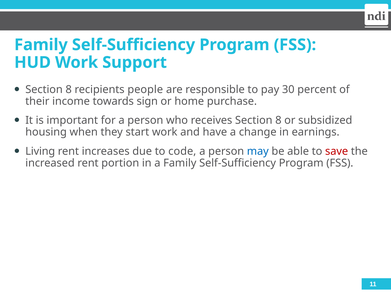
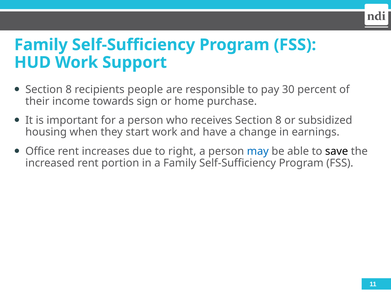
Living: Living -> Office (40, 151)
code: code -> right (182, 151)
save colour: red -> black (337, 151)
